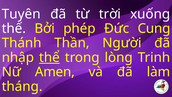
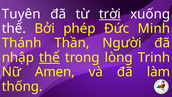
trời underline: none -> present (110, 14)
Cung: Cung -> Minh (154, 28)
tháng: tháng -> thống (22, 86)
